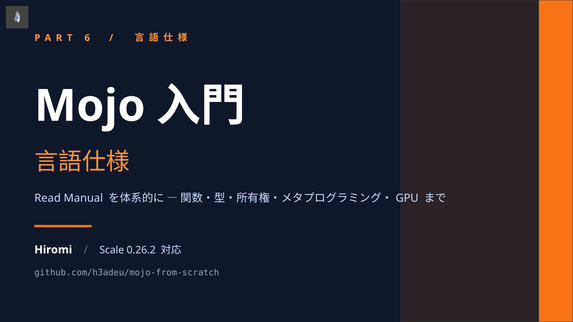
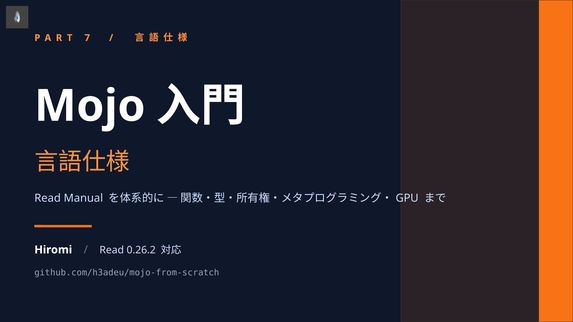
6: 6 -> 7 (87, 38)
Scale: Scale -> Read (112, 250)
